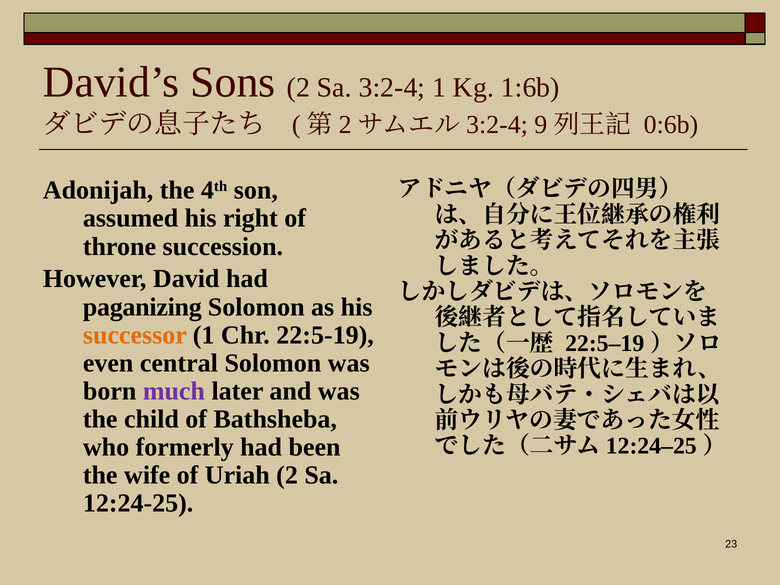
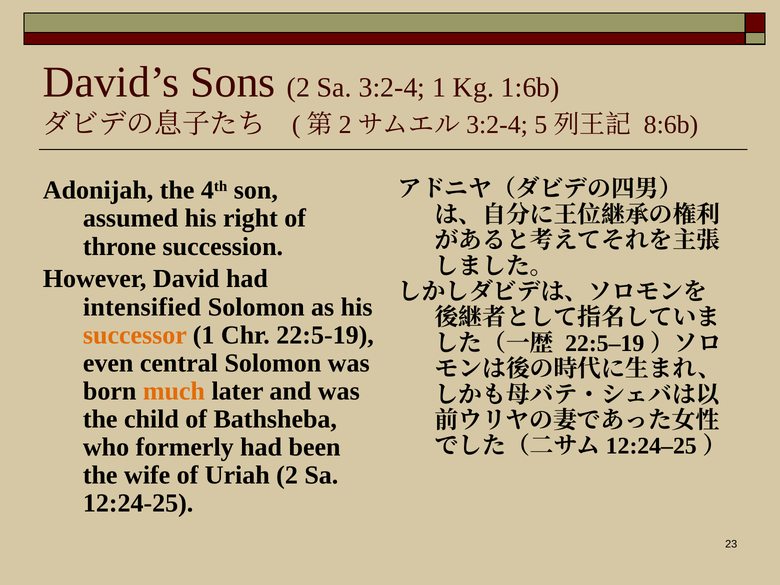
9: 9 -> 5 (541, 125)
0:6b: 0:6b -> 8:6b (671, 125)
paganizing: paganizing -> intensified (142, 307)
much colour: purple -> orange (174, 391)
